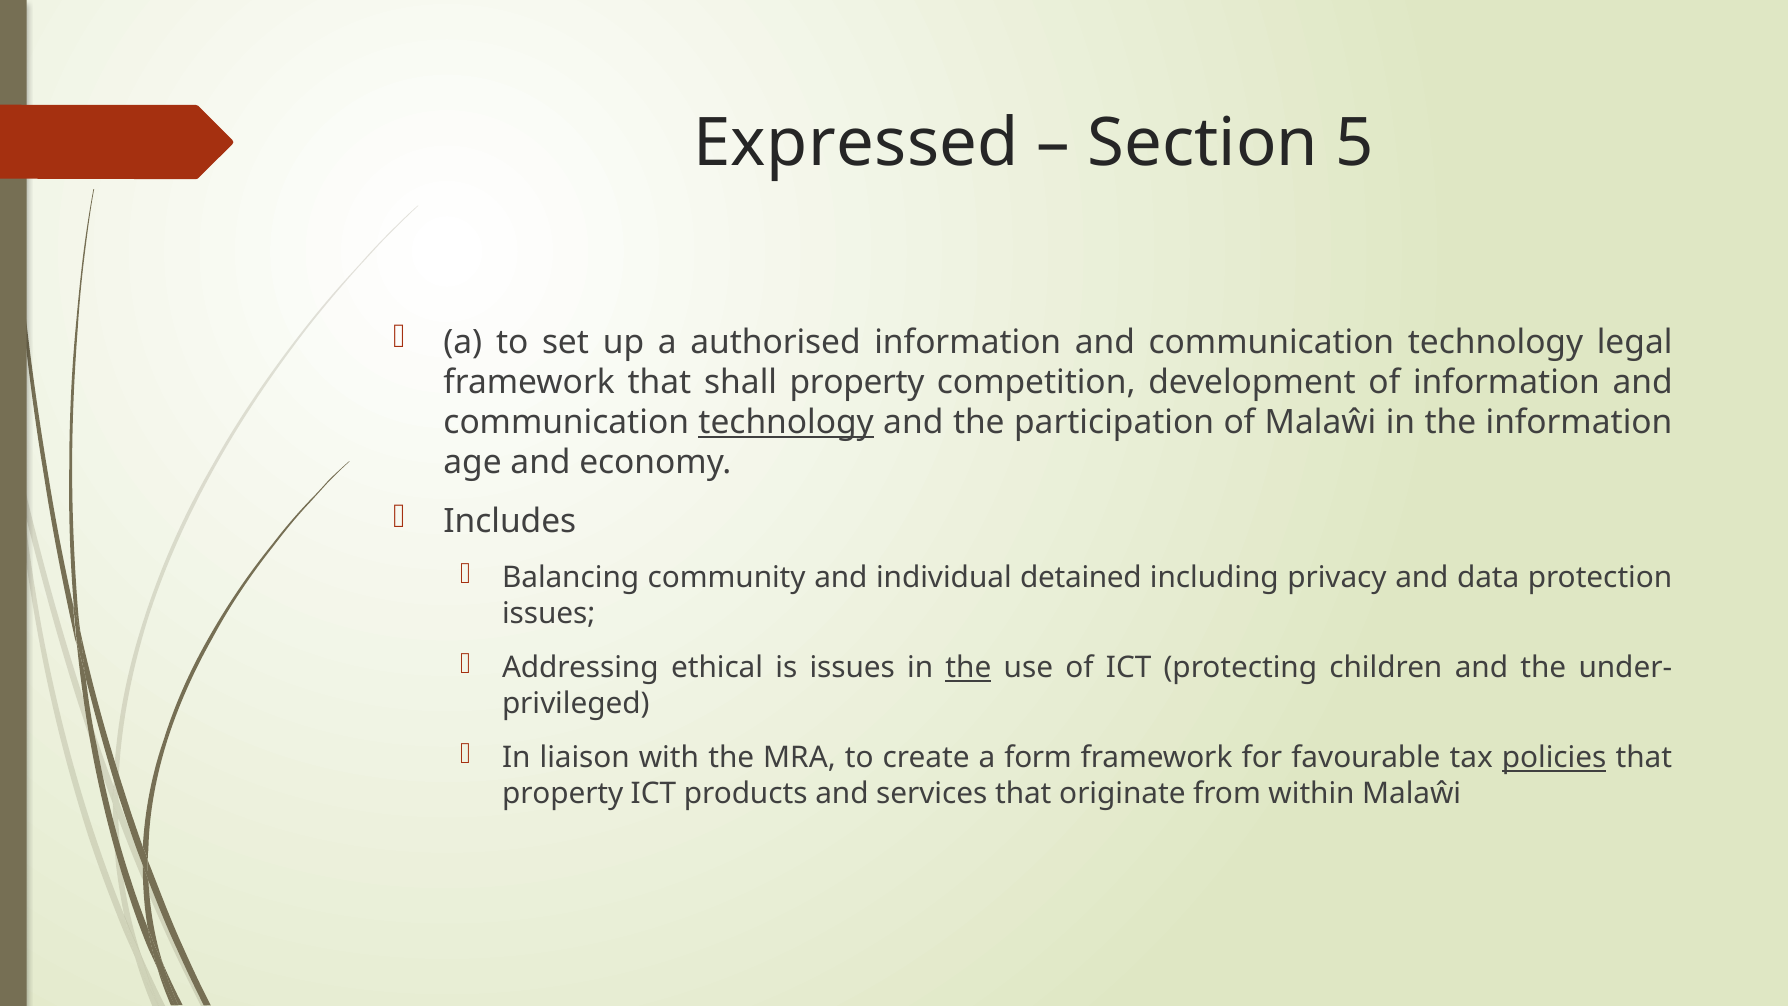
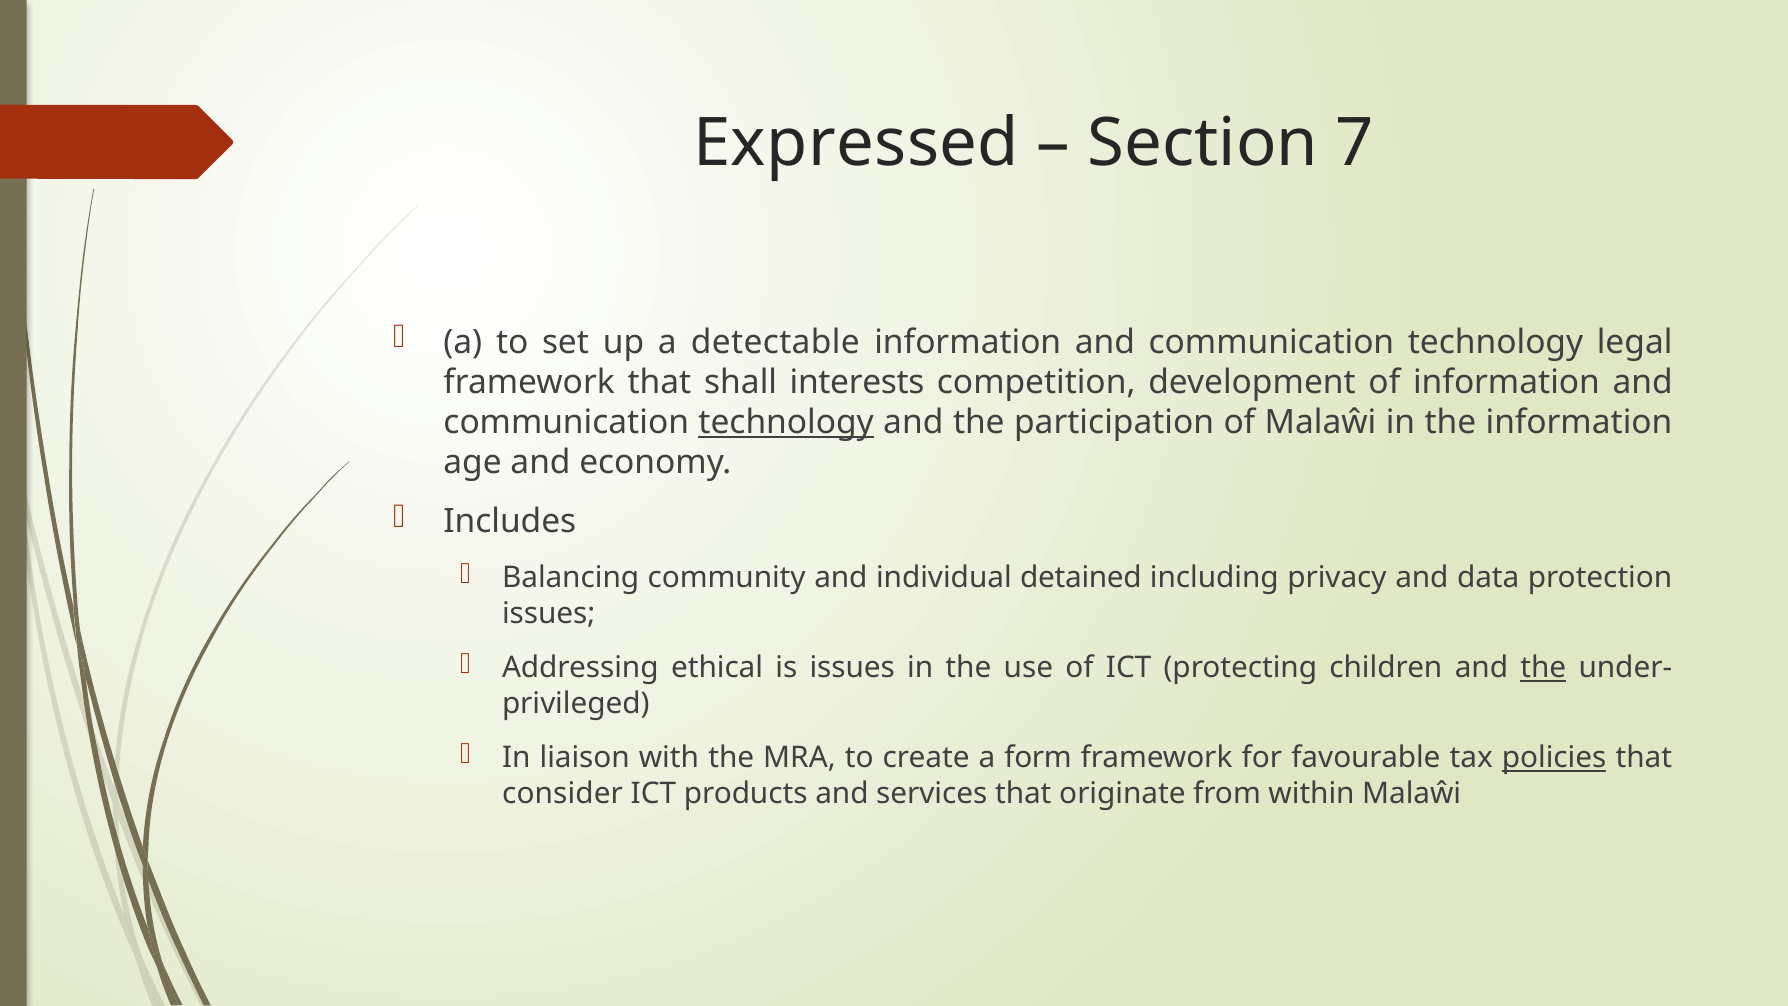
5: 5 -> 7 (1354, 143)
authorised: authorised -> detectable (775, 342)
shall property: property -> interests (857, 382)
the underline: present -> none (968, 668)
the underline: none -> present (1543, 668)
property: property -> consider (563, 794)
